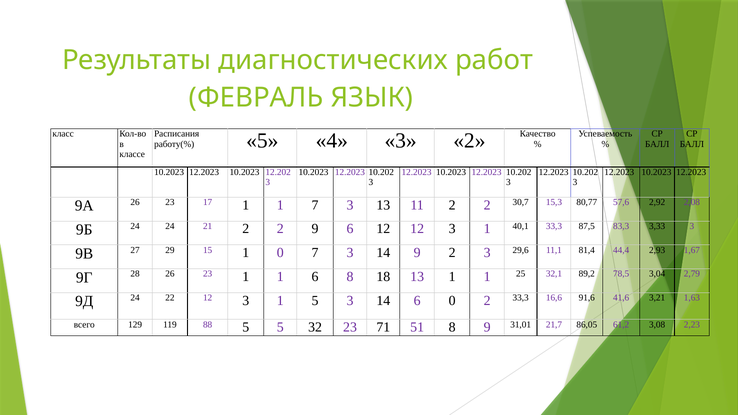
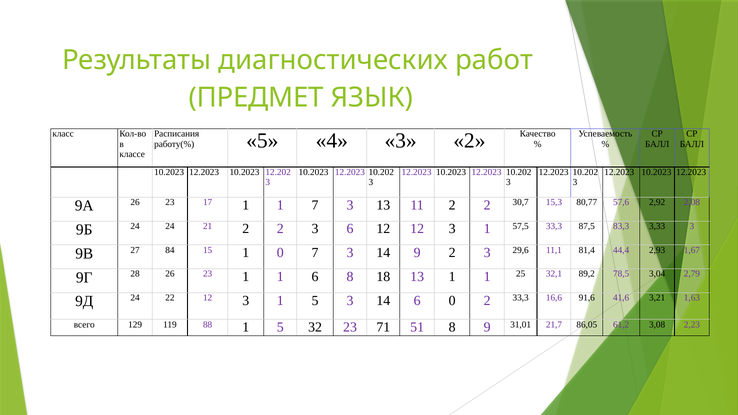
ФЕВРАЛЬ: ФЕВРАЛЬ -> ПРЕДМЕТ (256, 98)
2 2 9: 9 -> 3 (315, 229)
40,1: 40,1 -> 57,5 (521, 226)
29: 29 -> 84 (170, 250)
88 5: 5 -> 1 (246, 327)
